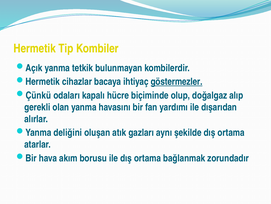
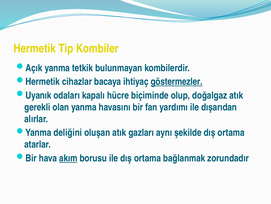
Çünkü: Çünkü -> Uyanık (38, 95)
doğalgaz alıp: alıp -> atık (236, 95)
akım underline: none -> present (68, 158)
